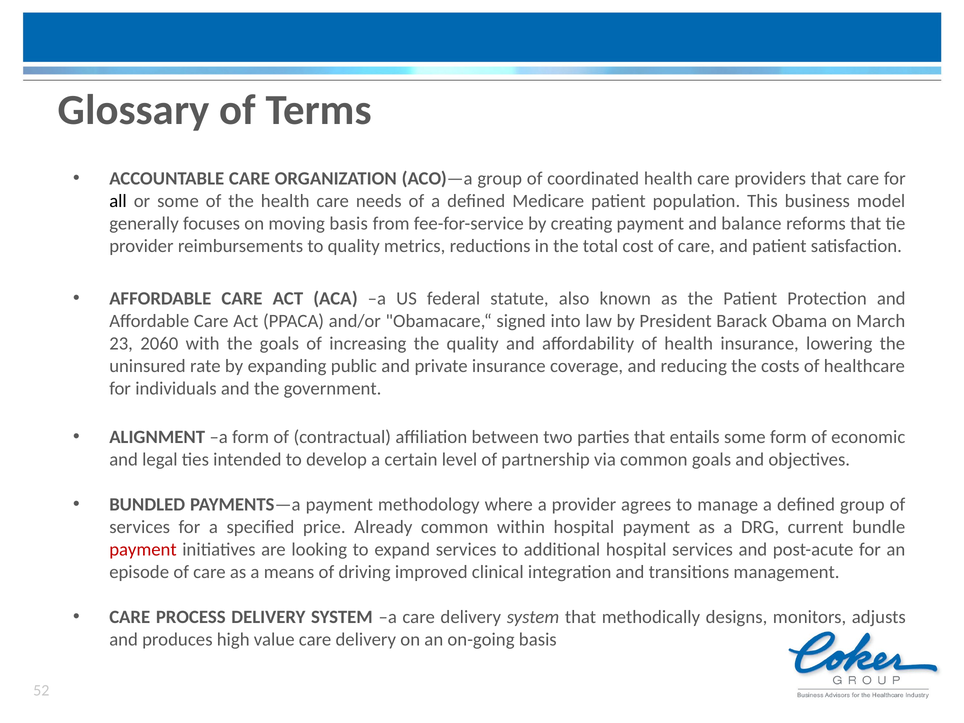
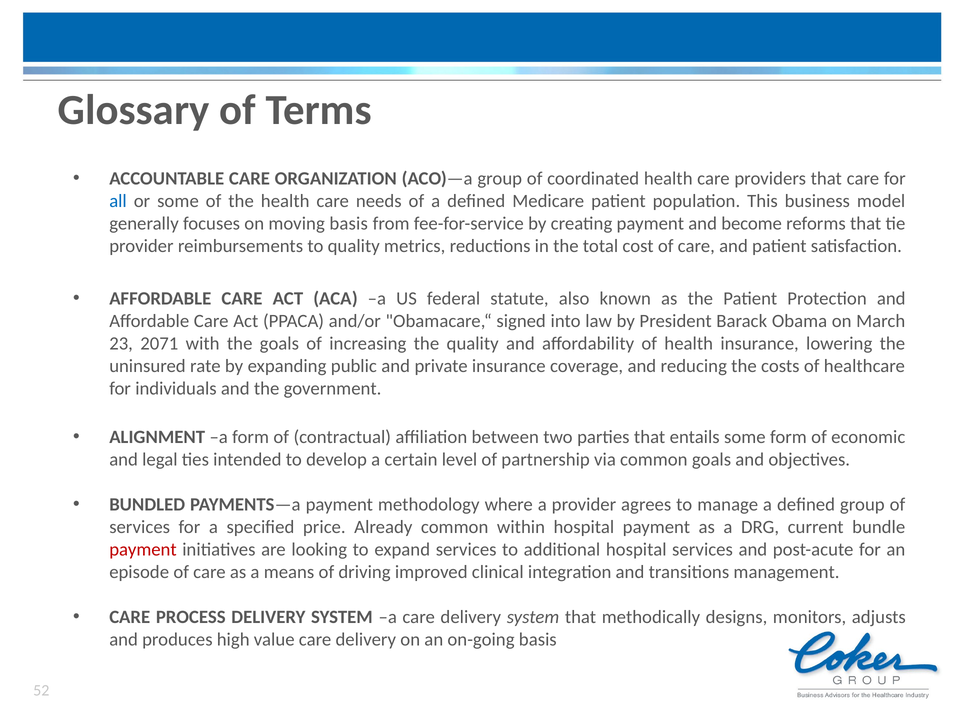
all colour: black -> blue (118, 201)
balance: balance -> become (752, 223)
2060: 2060 -> 2071 (159, 343)
